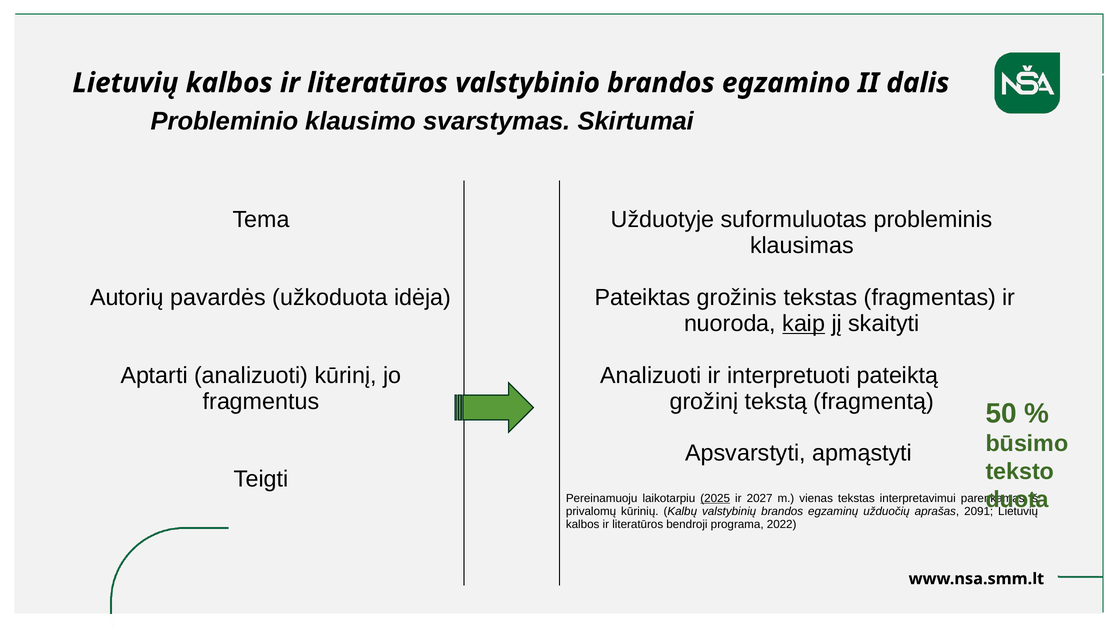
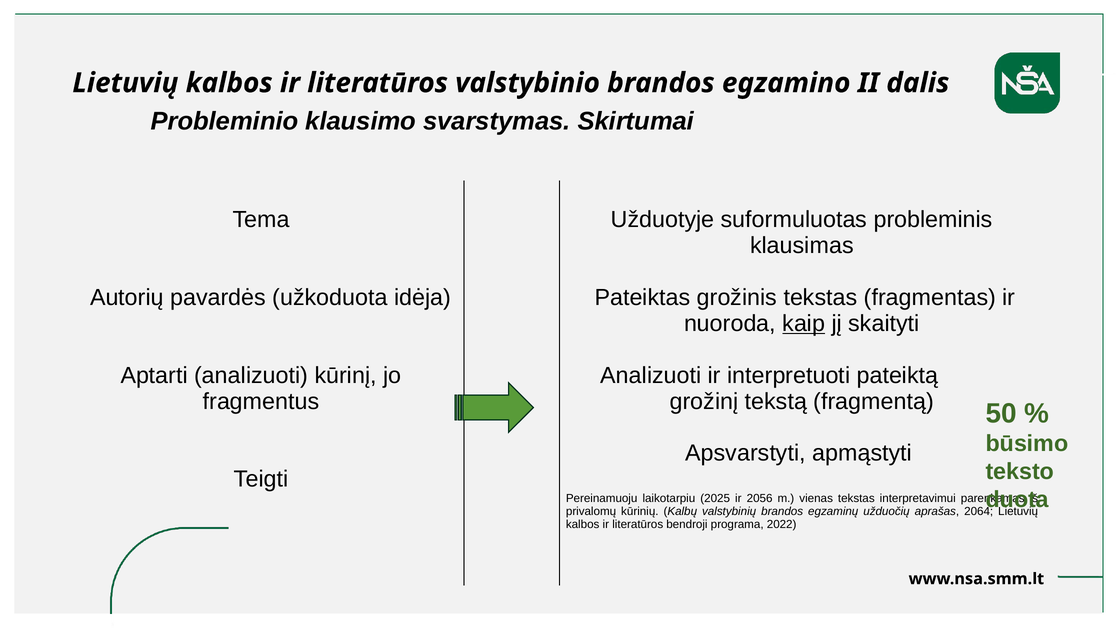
2025 underline: present -> none (715, 499)
2027: 2027 -> 2056 (760, 499)
2091: 2091 -> 2064 (979, 512)
